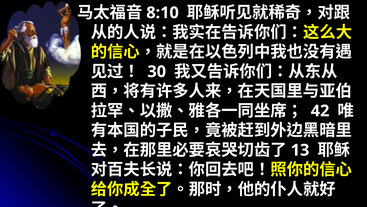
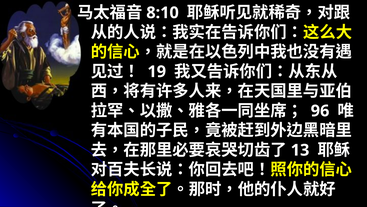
30: 30 -> 19 (157, 71)
42: 42 -> 96 (320, 111)
